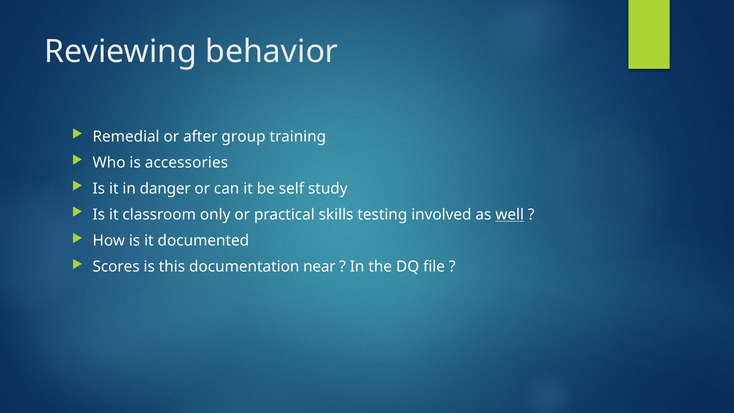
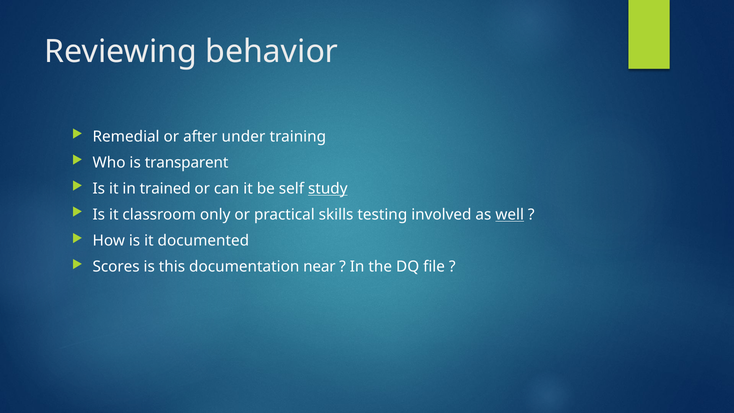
group: group -> under (243, 137)
accessories: accessories -> transparent (187, 163)
danger: danger -> trained (165, 189)
study underline: none -> present (328, 189)
